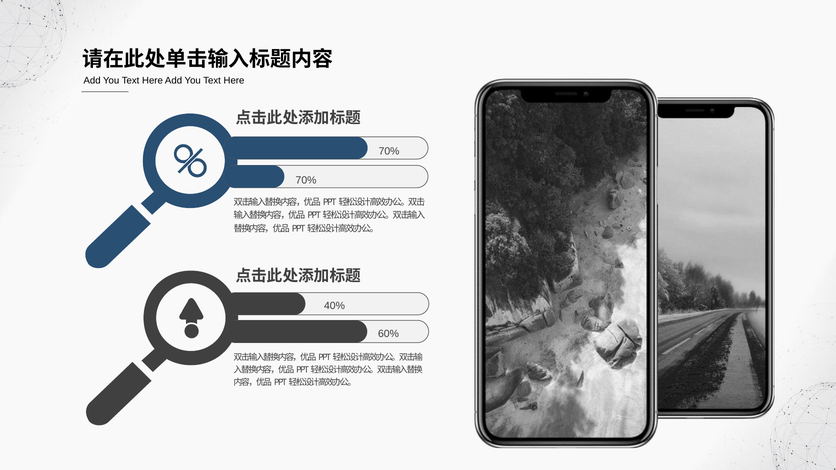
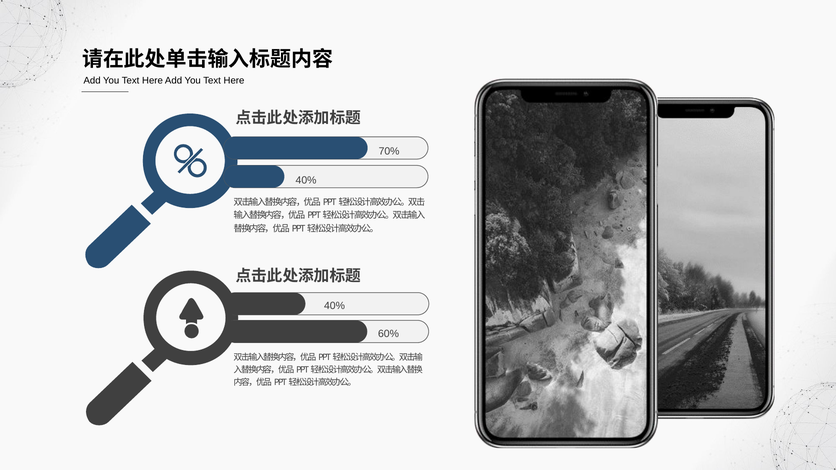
70%: 70% -> 40% (306, 180)
